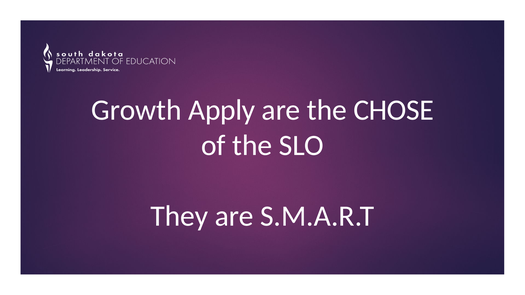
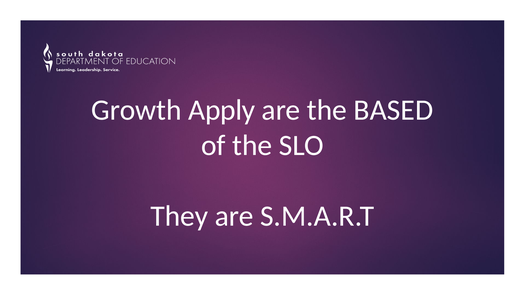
CHOSE: CHOSE -> BASED (393, 110)
